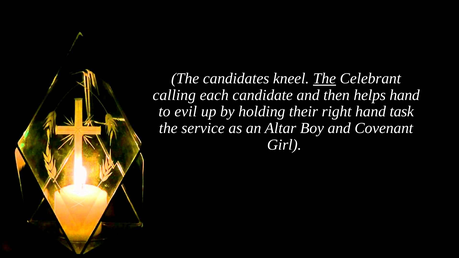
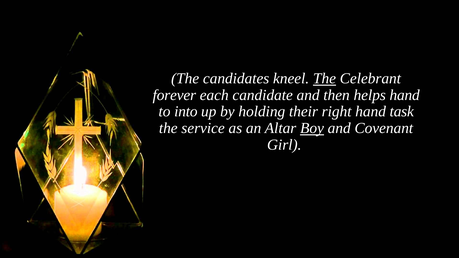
calling: calling -> forever (174, 95)
evil: evil -> into (186, 112)
Boy underline: none -> present (312, 128)
